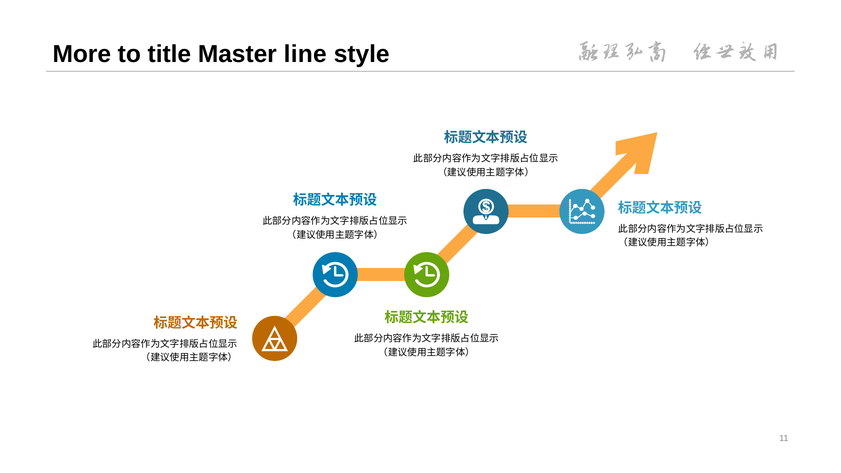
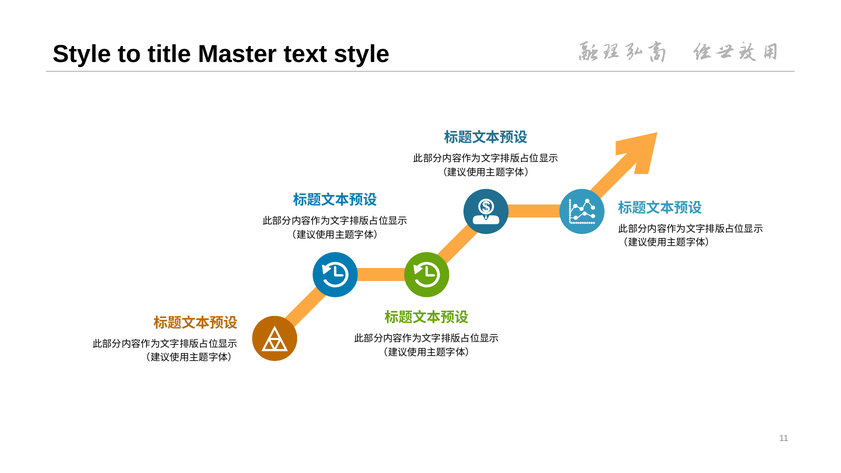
More: More -> Style (82, 54)
line: line -> text (305, 54)
